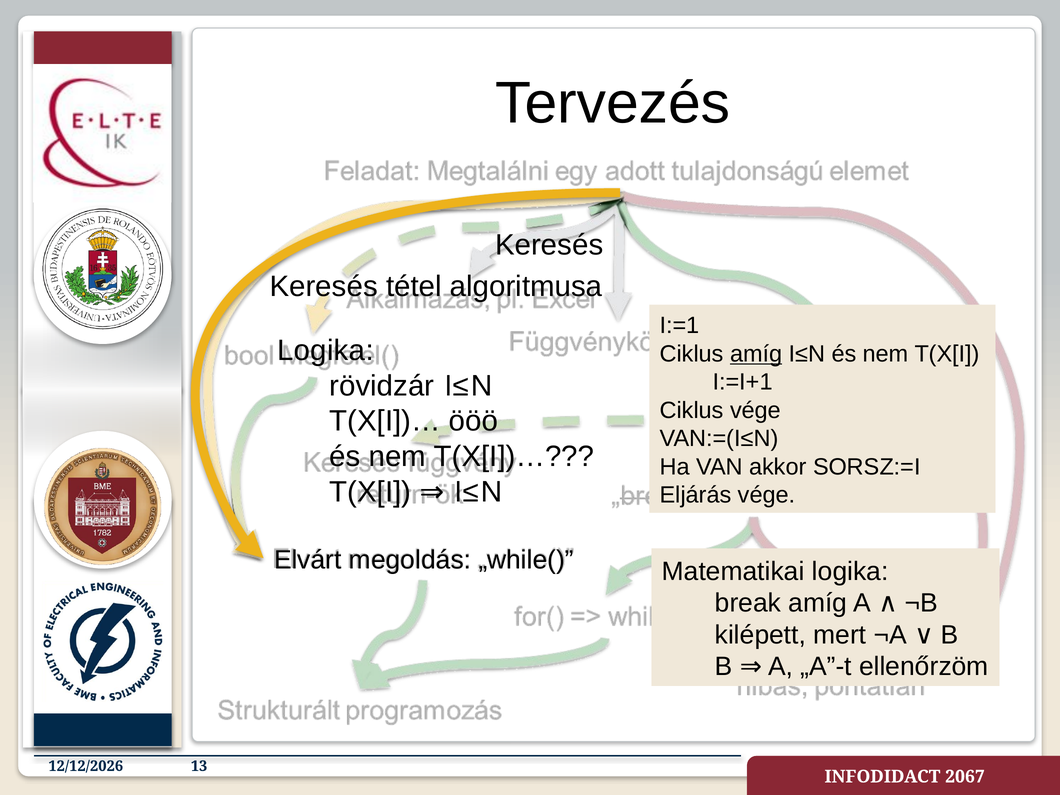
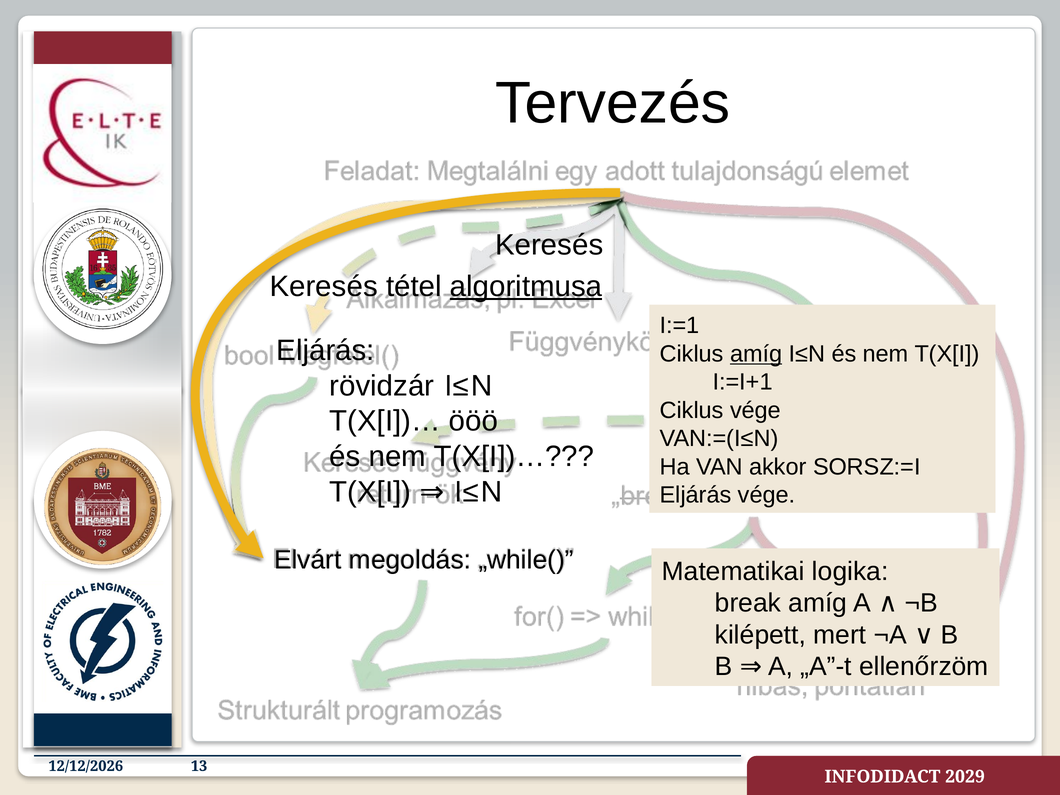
algoritmusa underline: none -> present (526, 286)
Logika: Logika -> Eljárás (326, 351)
2067: 2067 -> 2029 (965, 777)
